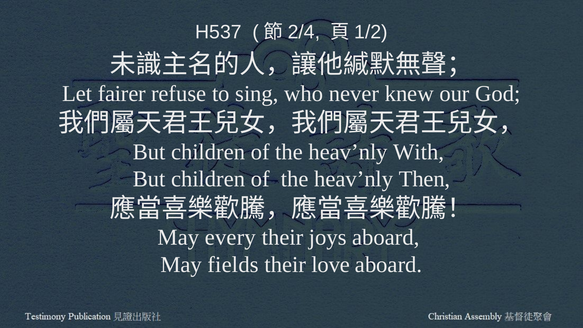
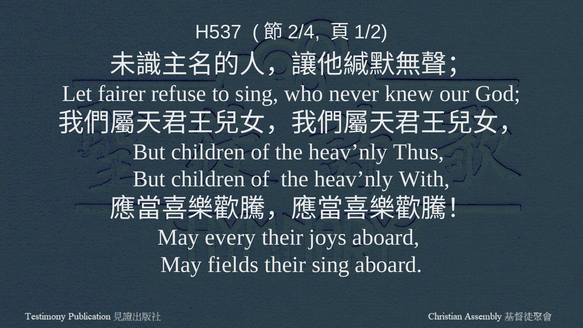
With: With -> Thus (419, 152)
Then: Then -> With (424, 179)
their love: love -> sing (331, 265)
